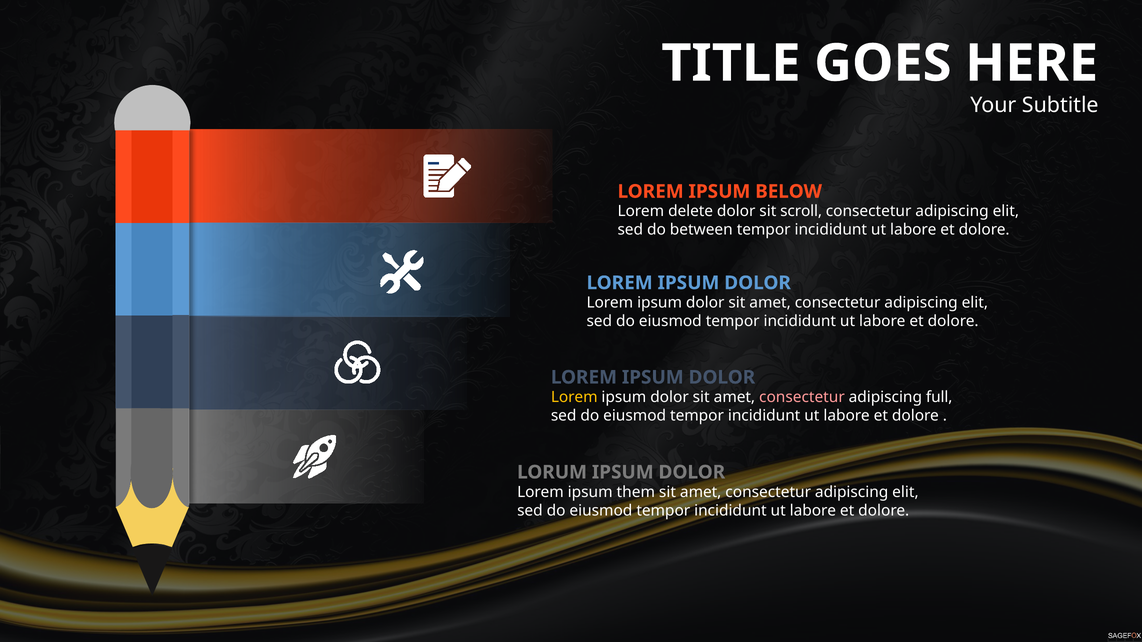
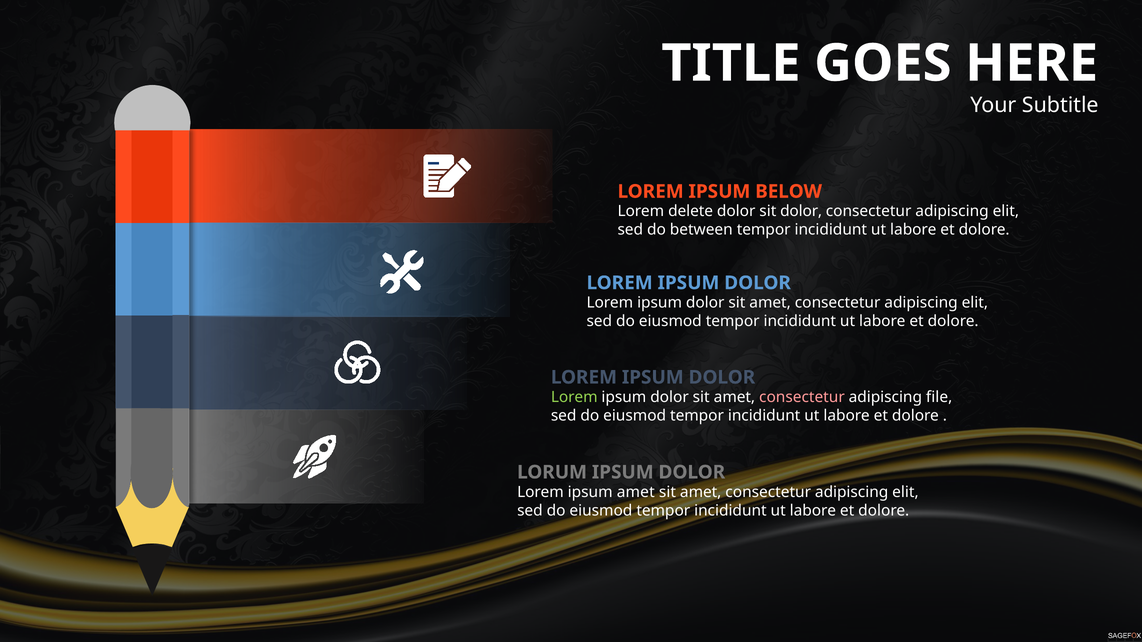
sit scroll: scroll -> dolor (801, 211)
Lorem colour: yellow -> light green (574, 397)
full: full -> file (939, 397)
ipsum them: them -> amet (636, 492)
